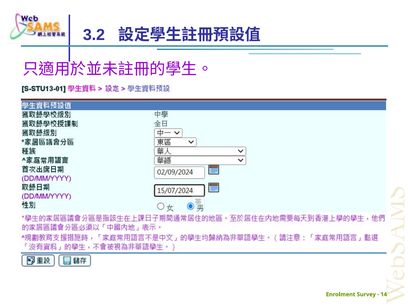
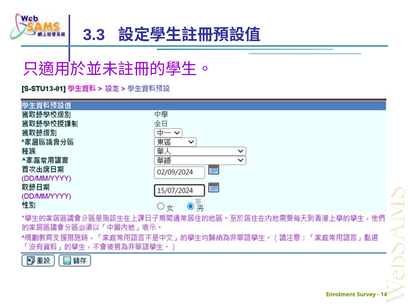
3.2: 3.2 -> 3.3 (94, 35)
